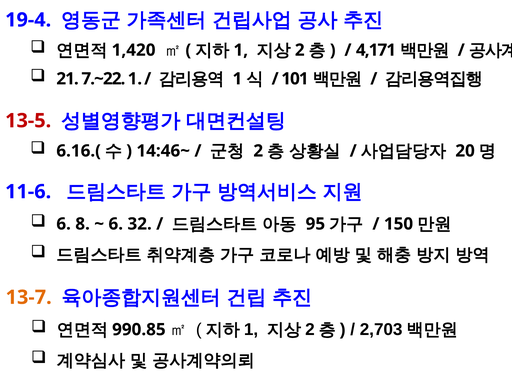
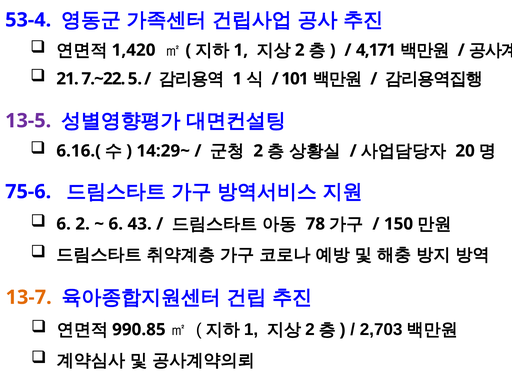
19-4: 19-4 -> 53-4 (28, 20)
7.~22 1: 1 -> 5 (135, 79)
13-5 colour: red -> purple (28, 121)
14:46~: 14:46~ -> 14:29~ (163, 151)
11-6: 11-6 -> 75-6 (28, 192)
6 8: 8 -> 2 (83, 224)
32: 32 -> 43 (140, 224)
95: 95 -> 78 (315, 224)
